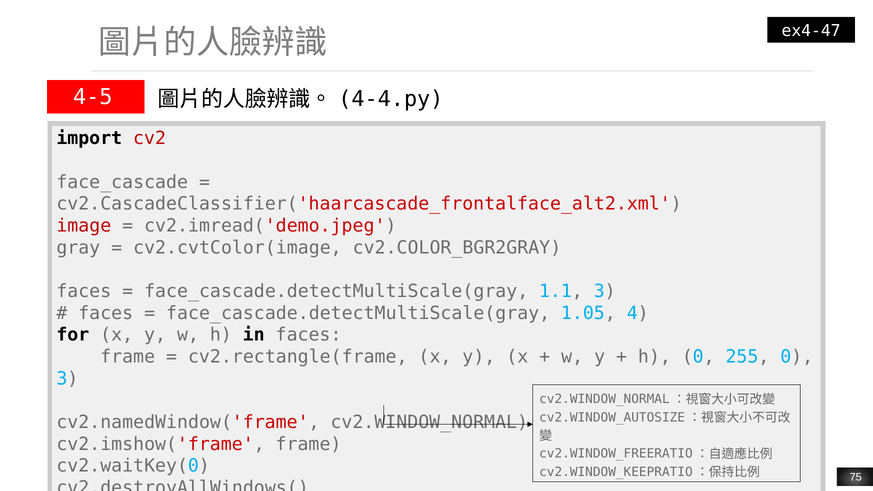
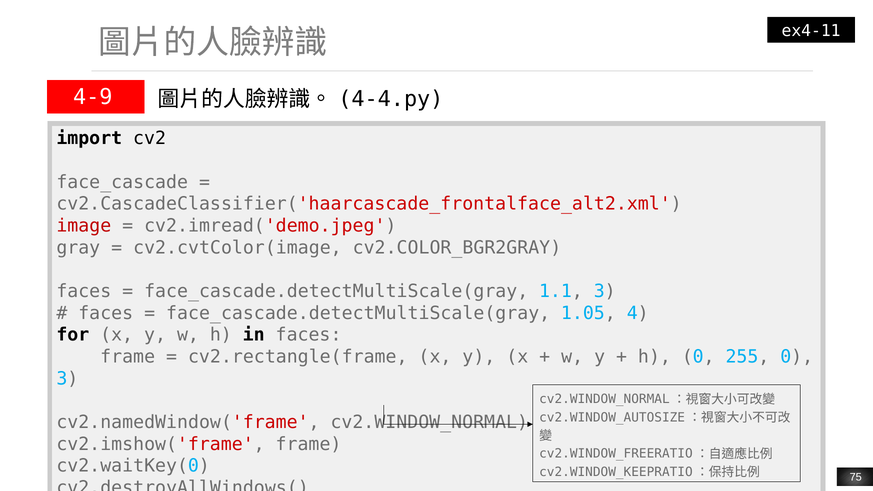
ex4-47: ex4-47 -> ex4-11 (811, 31)
4-5: 4-5 -> 4-9 (93, 97)
cv2 colour: red -> black (150, 138)
